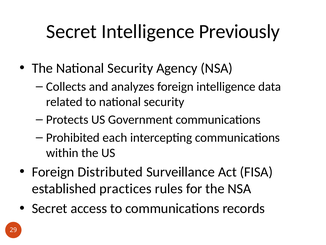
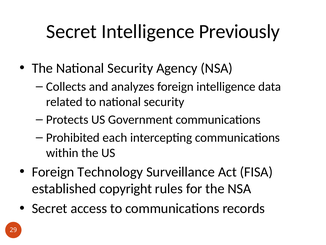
Distributed: Distributed -> Technology (110, 172)
practices: practices -> copyright (126, 188)
